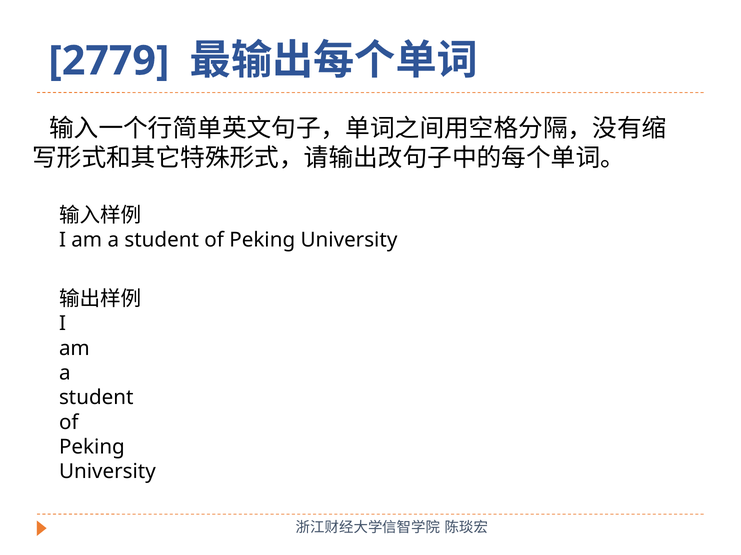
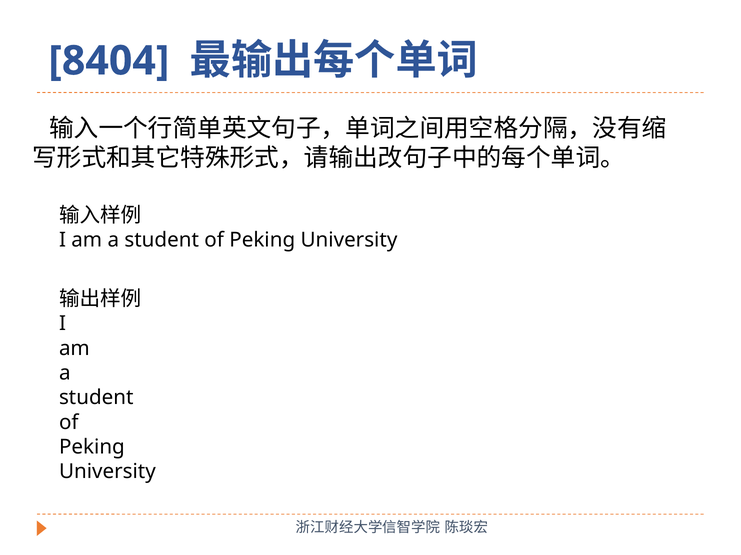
2779: 2779 -> 8404 (109, 61)
